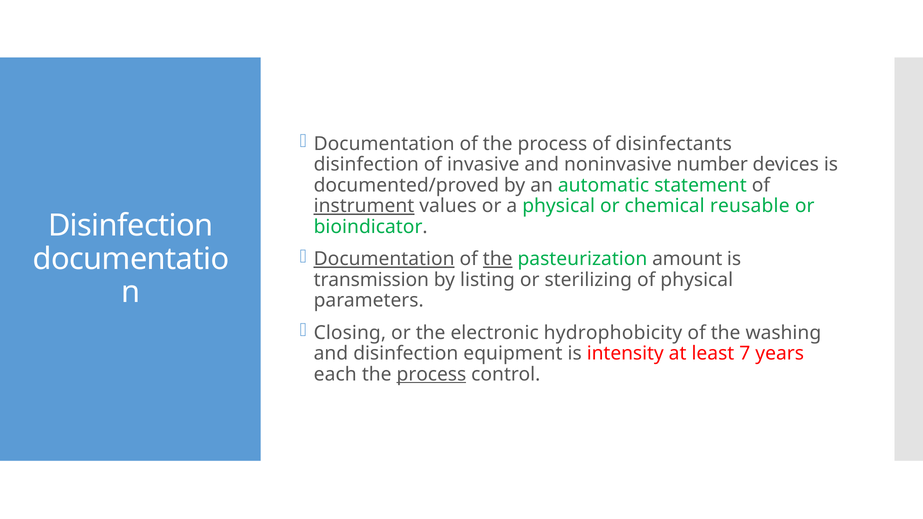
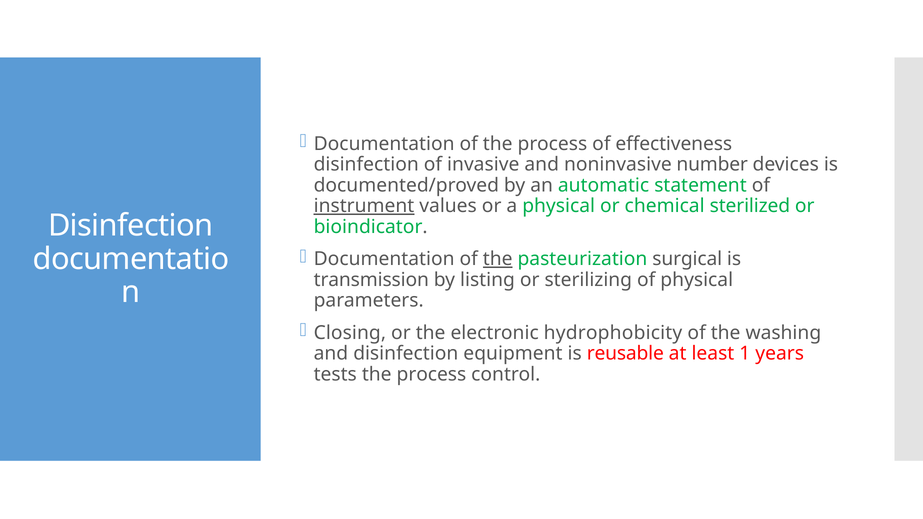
disinfectants: disinfectants -> effectiveness (674, 144)
reusable: reusable -> sterilized (750, 206)
Documentation underline: present -> none (384, 259)
amount: amount -> surgical (687, 259)
intensity: intensity -> reusable (625, 354)
7: 7 -> 1 (745, 354)
each: each -> tests (335, 374)
process underline: present -> none (431, 374)
